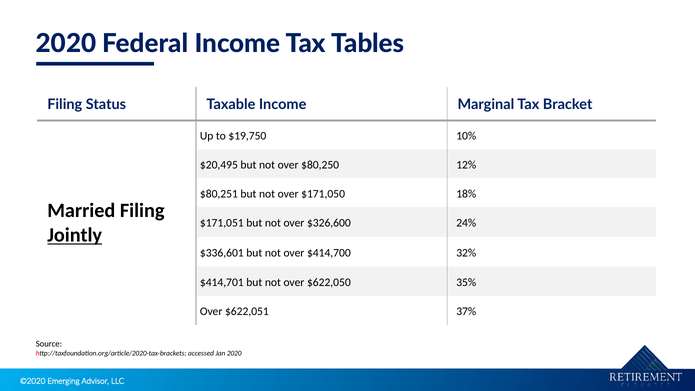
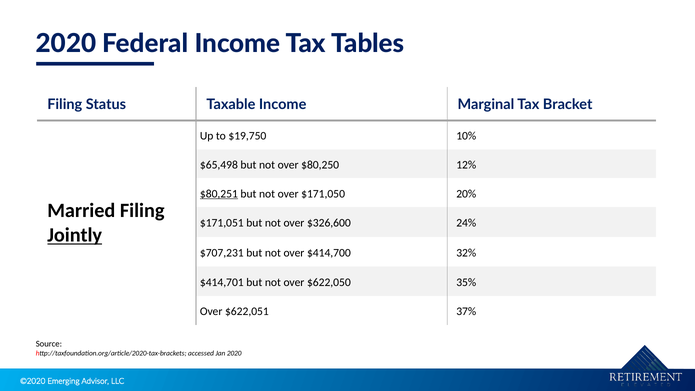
$20,495: $20,495 -> $65,498 (219, 165)
$80,251 underline: none -> present (219, 194)
18%: 18% -> 20% (466, 194)
$336,601: $336,601 -> $707,231 (222, 253)
